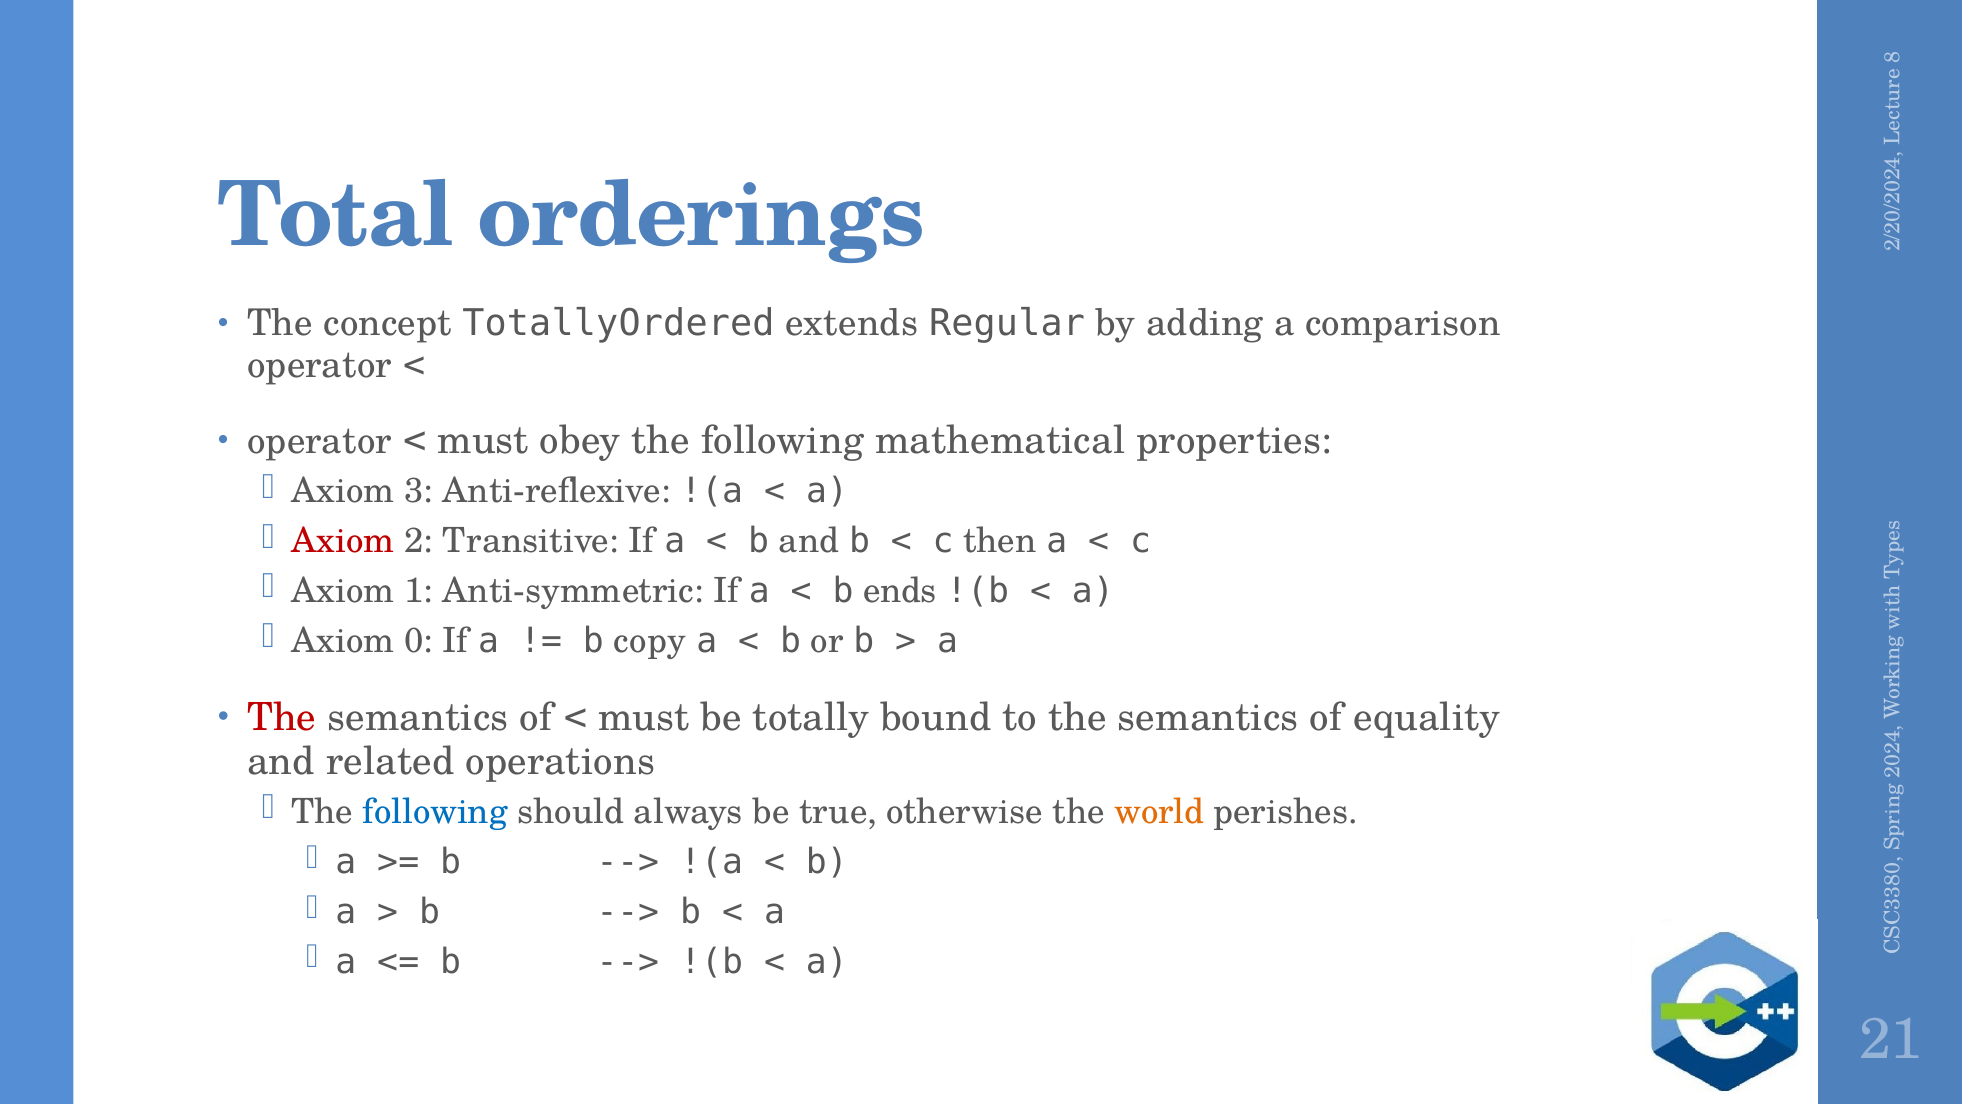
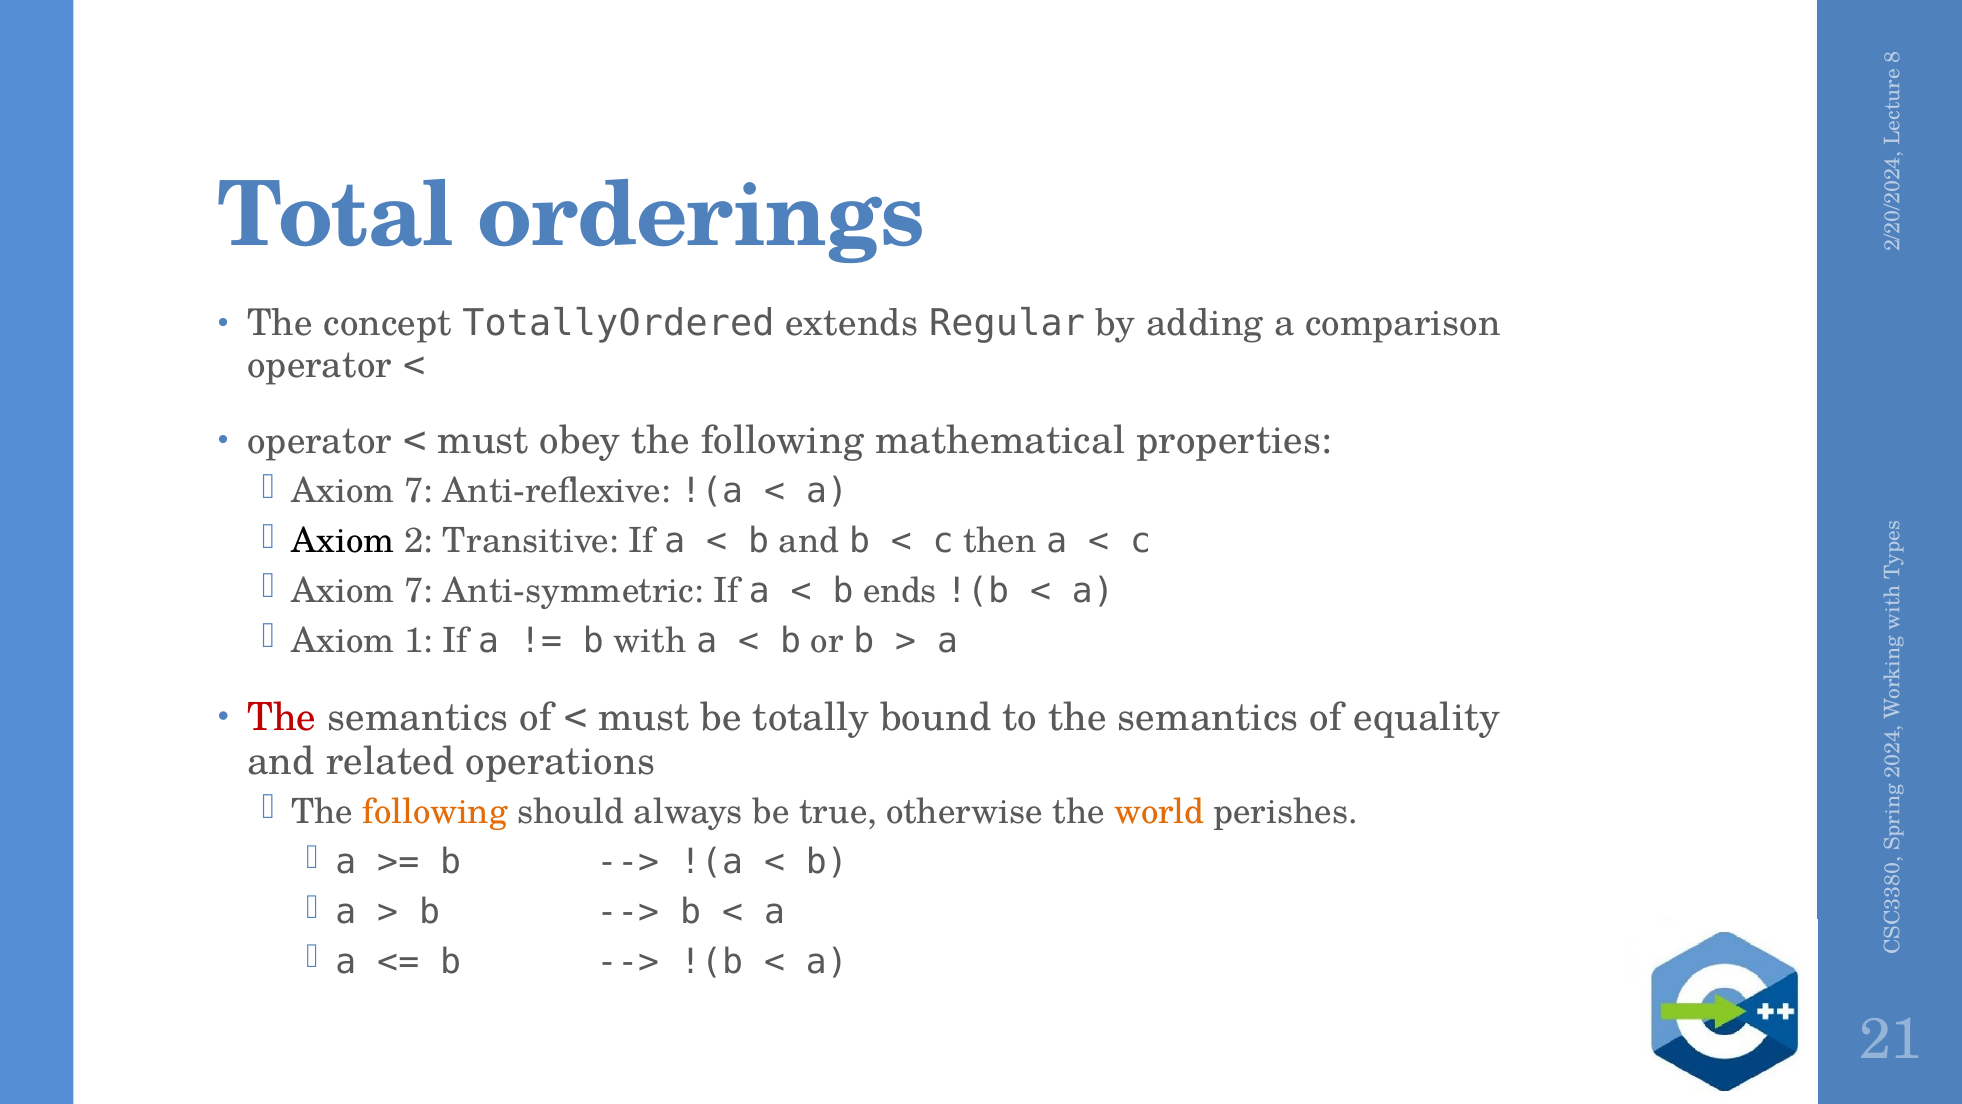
3: 3 -> 7 (419, 491)
Axiom colour: red -> black (343, 541)
1: 1 -> 7 (419, 591)
Axiom 0: 0 -> 1 (419, 641)
copy: copy -> with (650, 641)
following colour: blue -> orange (435, 812)
